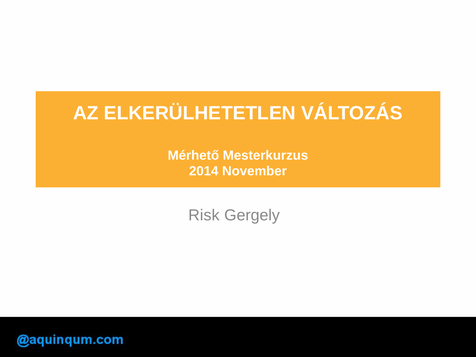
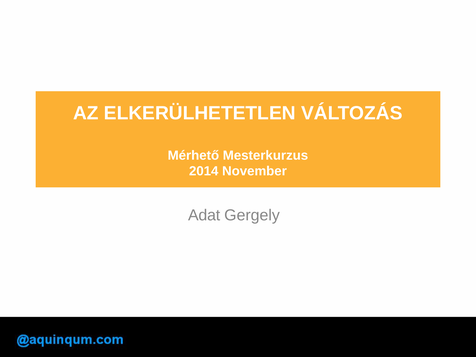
Risk: Risk -> Adat (204, 215)
